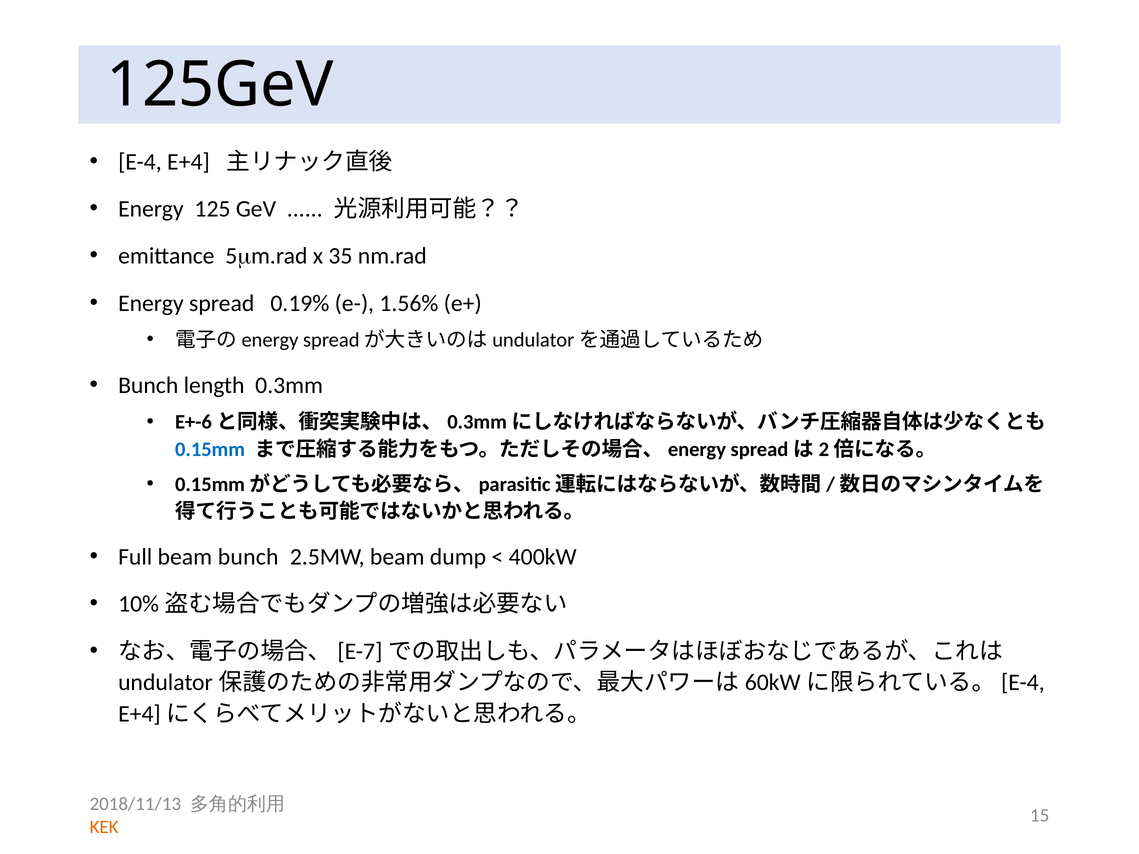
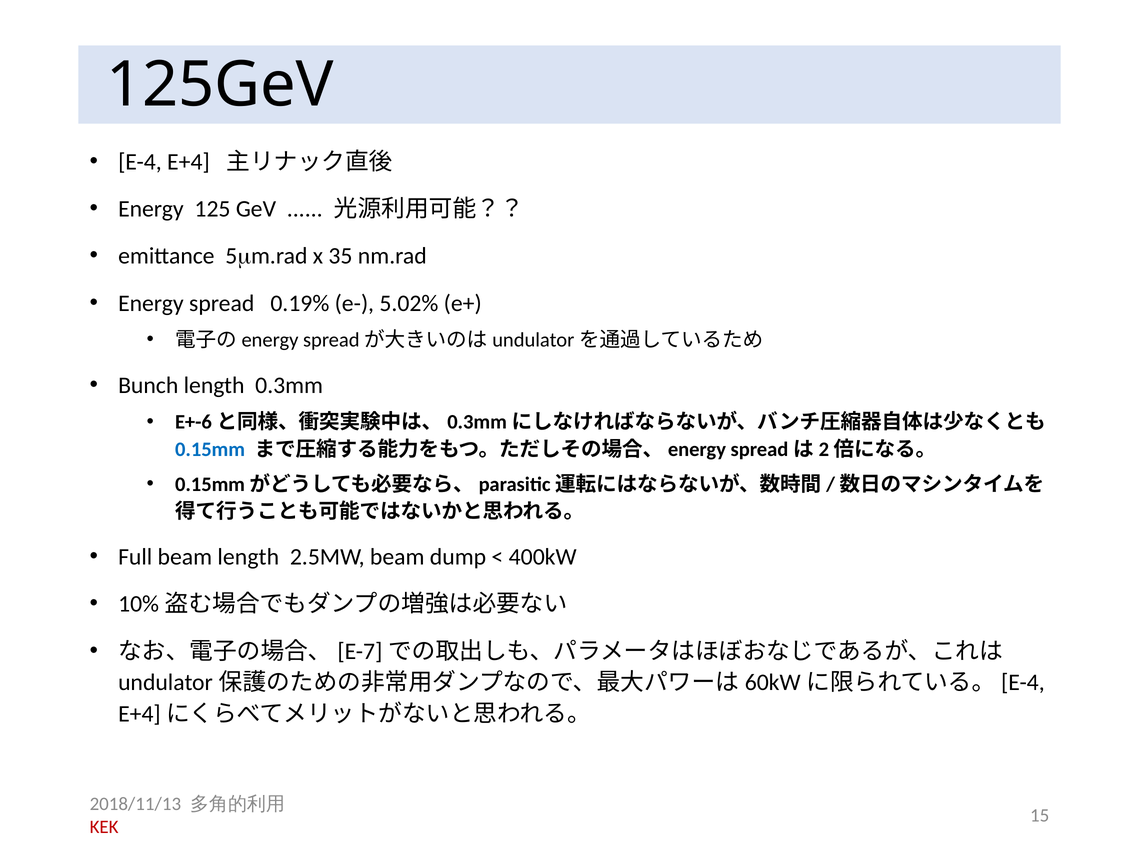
1.56%: 1.56% -> 5.02% (409, 303)
beam bunch: bunch -> length (248, 557)
KEK colour: orange -> red (104, 827)
